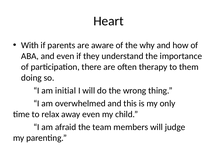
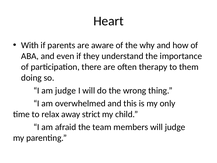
am initial: initial -> judge (66, 90)
away even: even -> strict (91, 114)
